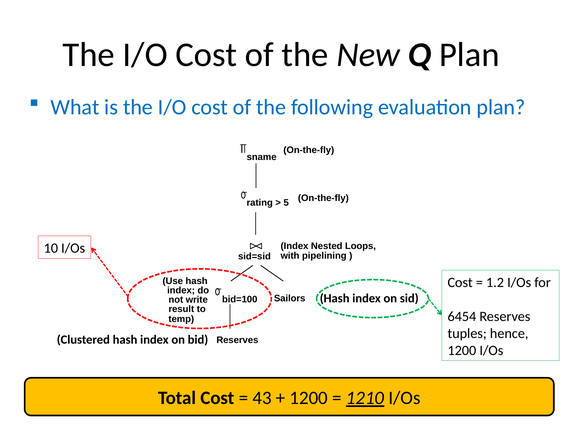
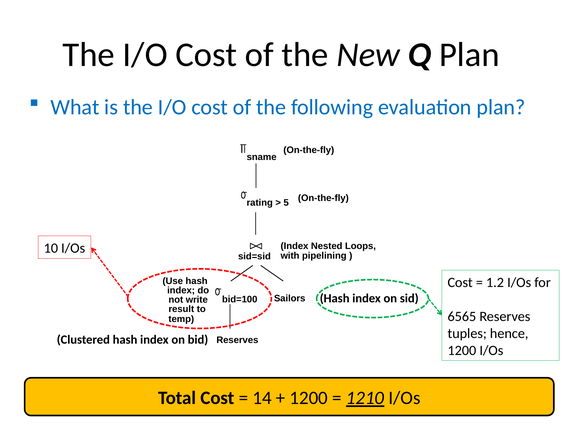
6454: 6454 -> 6565 (462, 317)
43: 43 -> 14 (262, 398)
